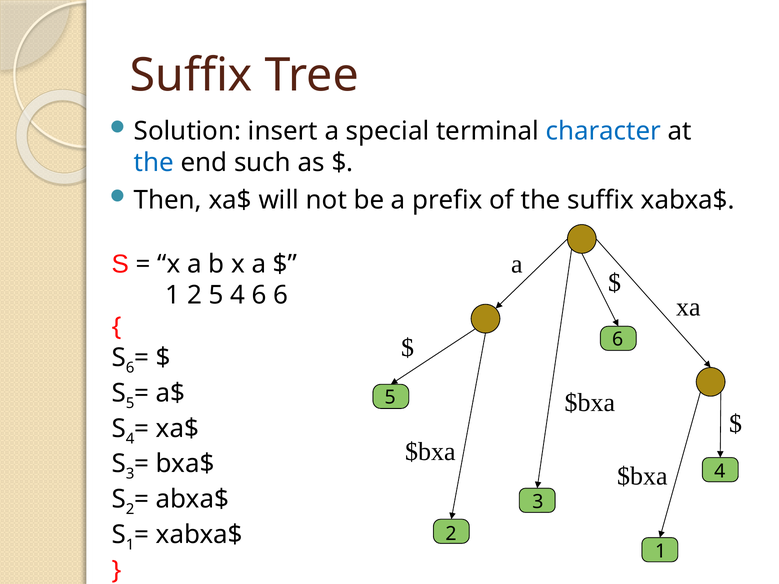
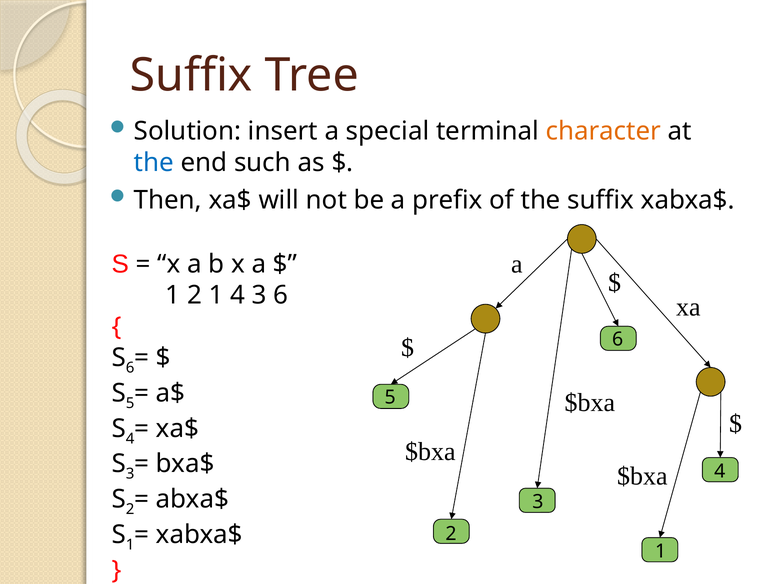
character colour: blue -> orange (603, 131)
2 5: 5 -> 1 (216, 295)
4 6: 6 -> 3 (259, 295)
